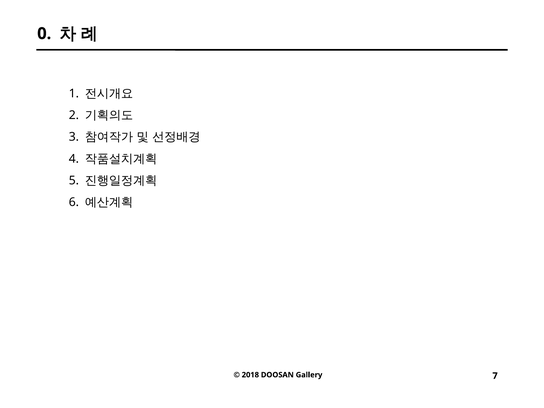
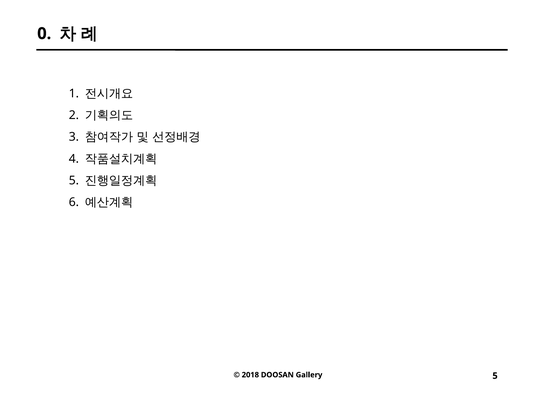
Gallery 7: 7 -> 5 (495, 376)
